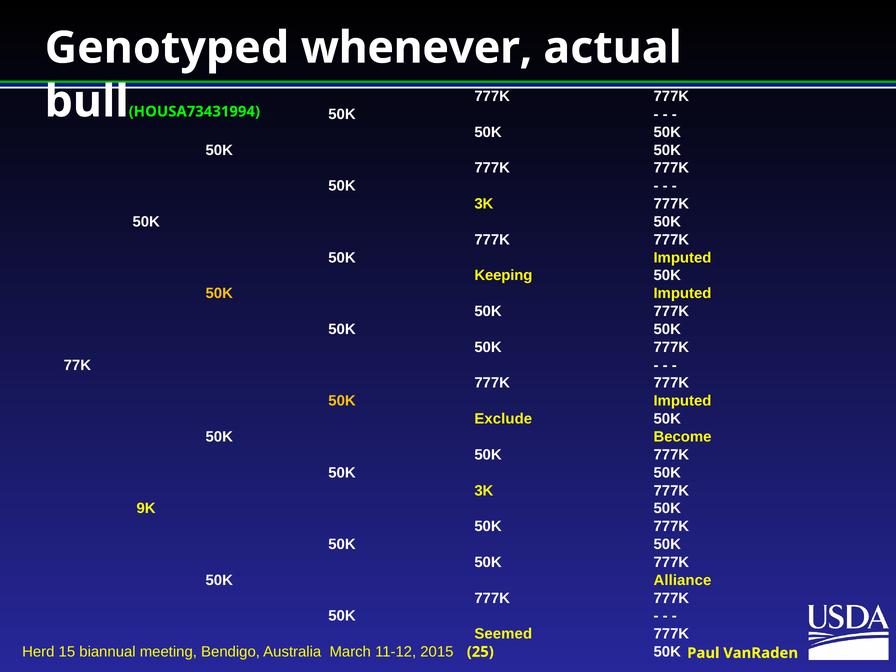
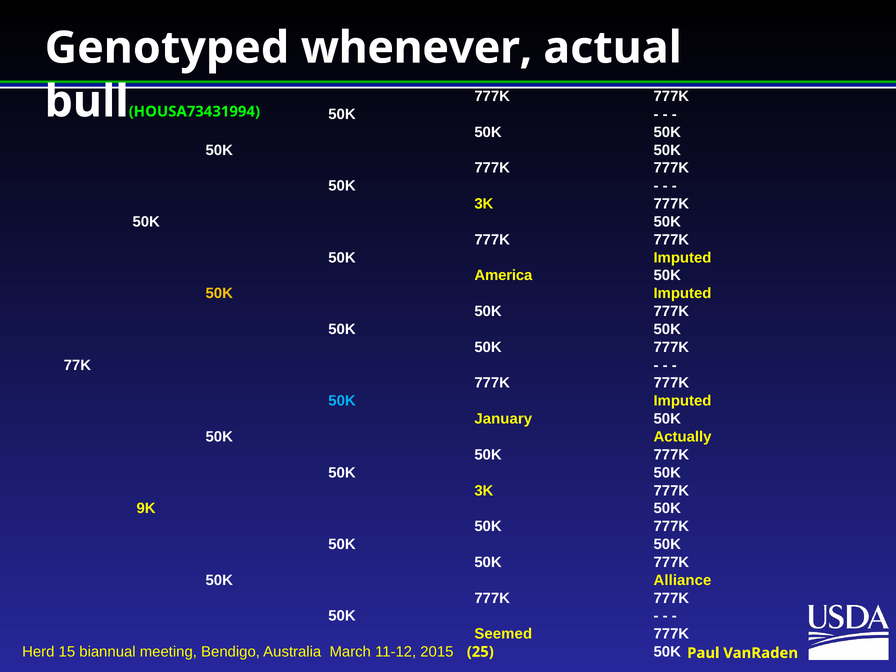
Keeping: Keeping -> America (503, 276)
50K colour: yellow -> light blue (342, 401)
Exclude: Exclude -> January (503, 419)
Become: Become -> Actually (683, 437)
